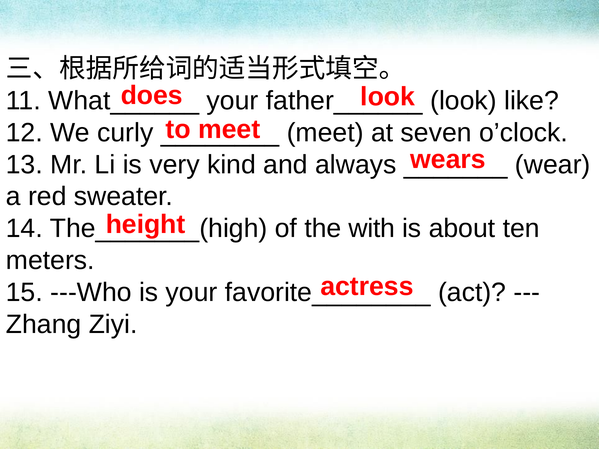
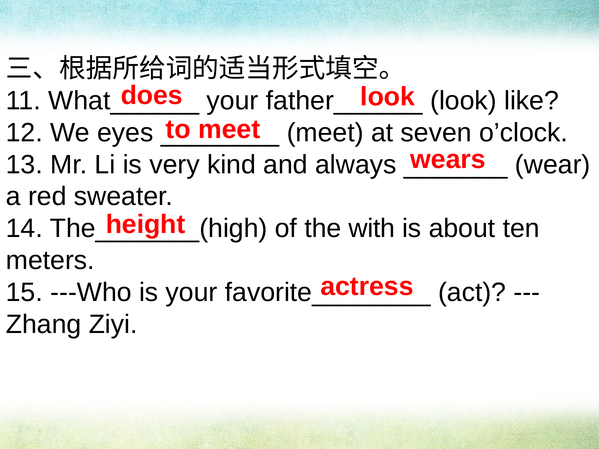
curly: curly -> eyes (125, 133)
